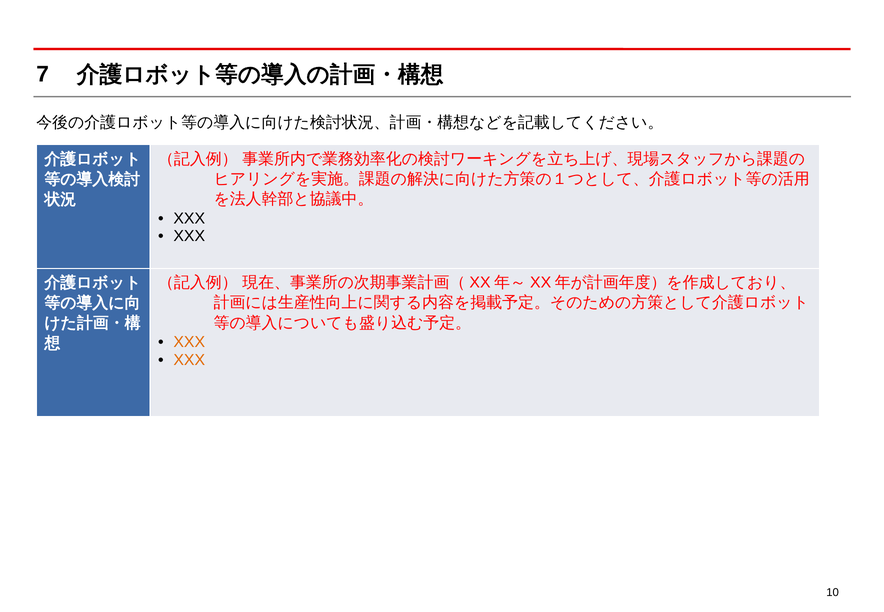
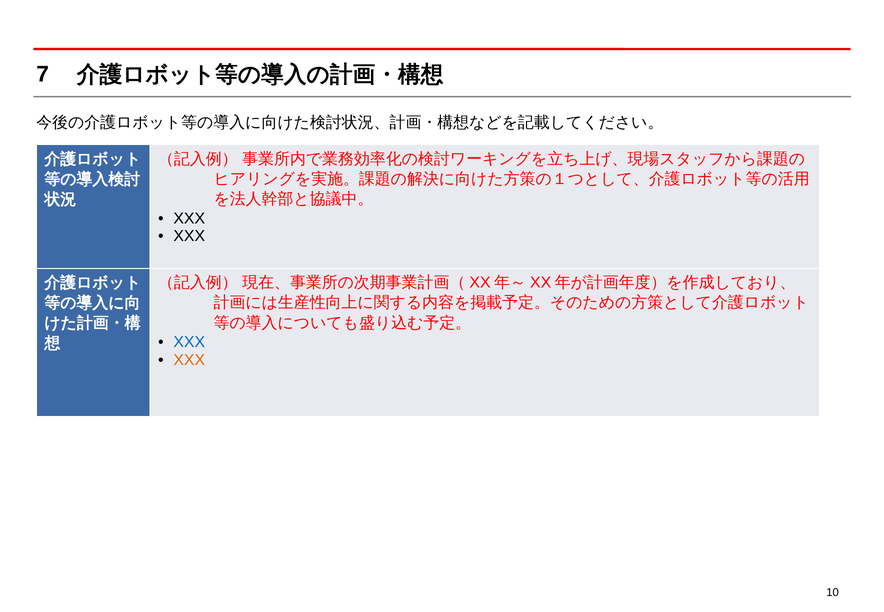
XXX colour: orange -> blue (189, 342)
